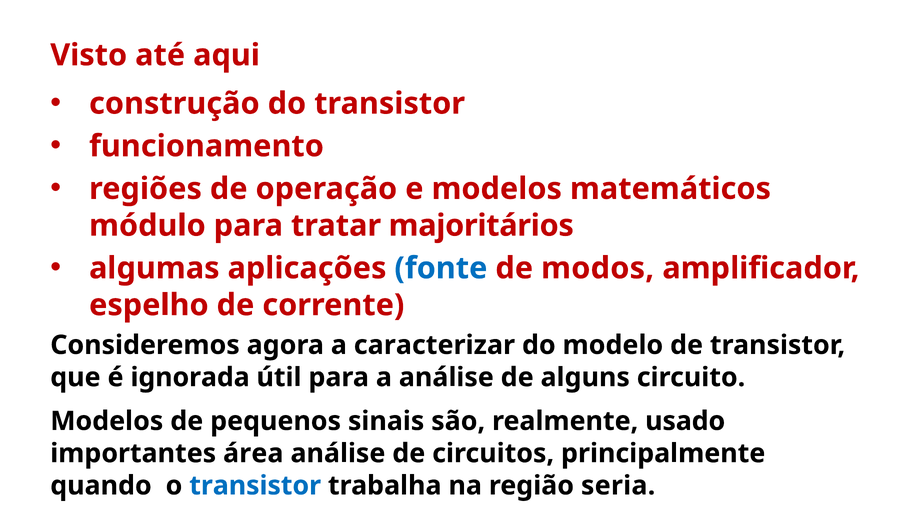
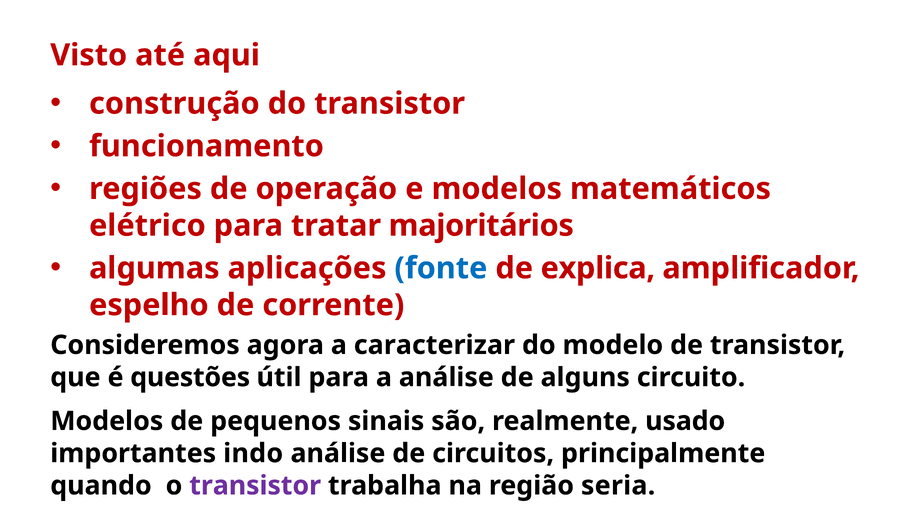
módulo: módulo -> elétrico (147, 225)
modos: modos -> explica (598, 268)
ignorada: ignorada -> questões (190, 377)
área: área -> indo (253, 453)
transistor colour: blue -> purple (255, 485)
